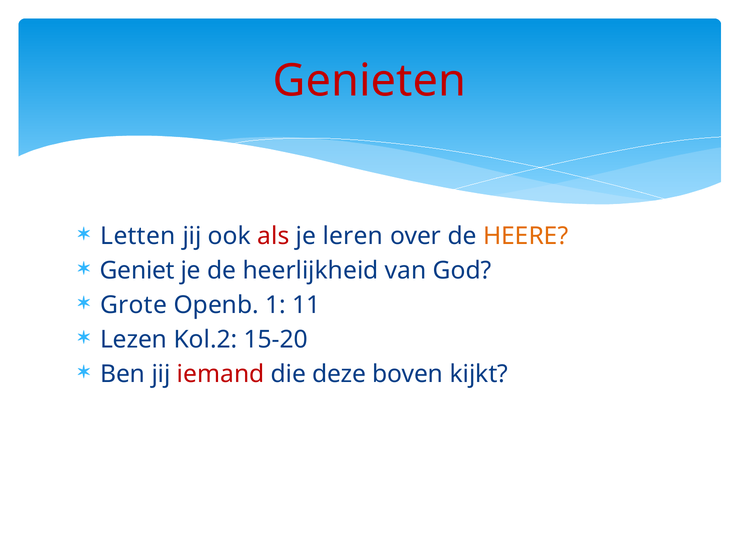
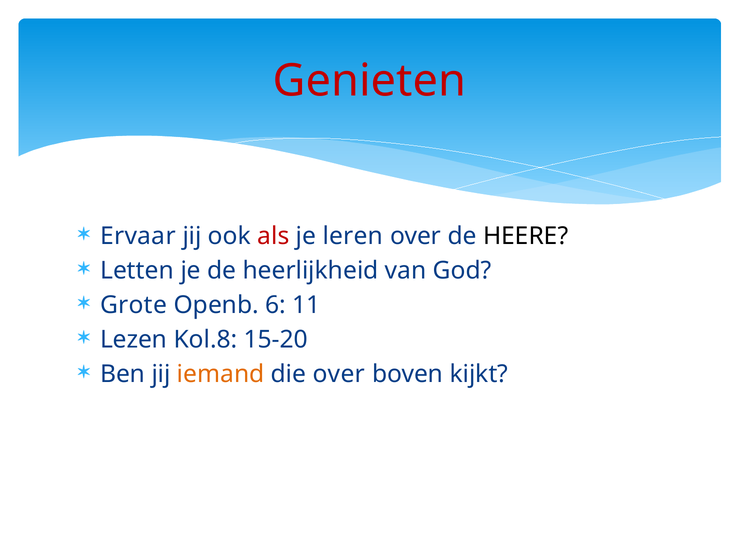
Letten: Letten -> Ervaar (138, 236)
HEERE colour: orange -> black (526, 236)
Geniet: Geniet -> Letten (137, 271)
1: 1 -> 6 (276, 305)
Kol.2: Kol.2 -> Kol.8 (206, 340)
iemand colour: red -> orange (221, 374)
die deze: deze -> over (339, 374)
